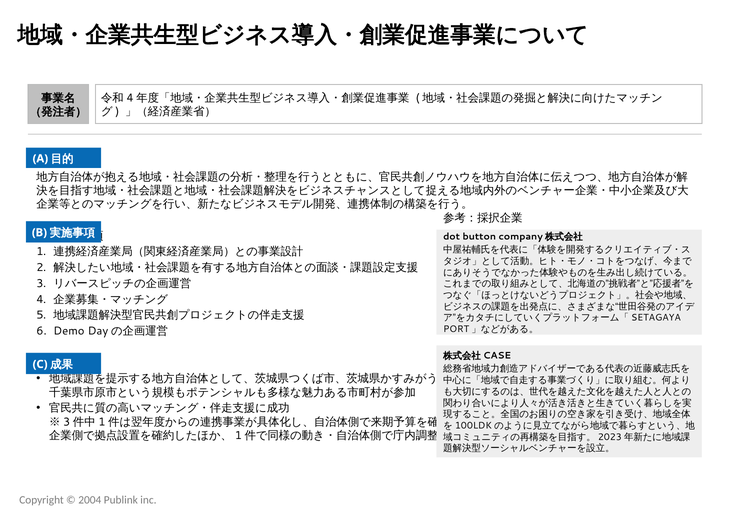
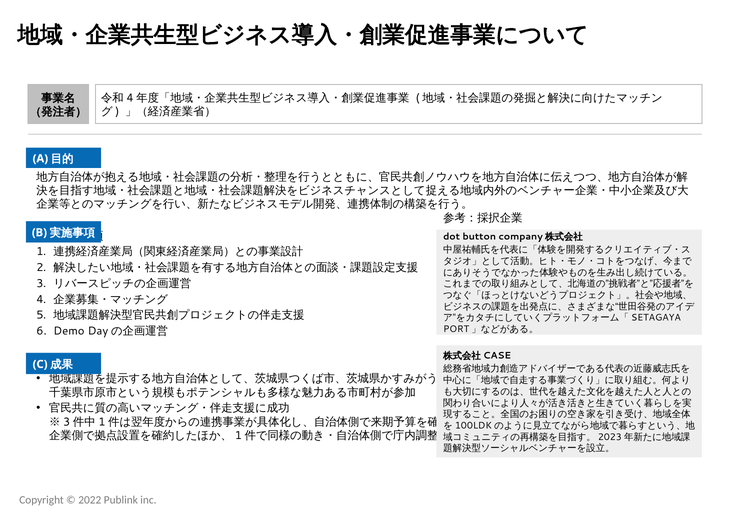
2004: 2004 -> 2022 (90, 500)
